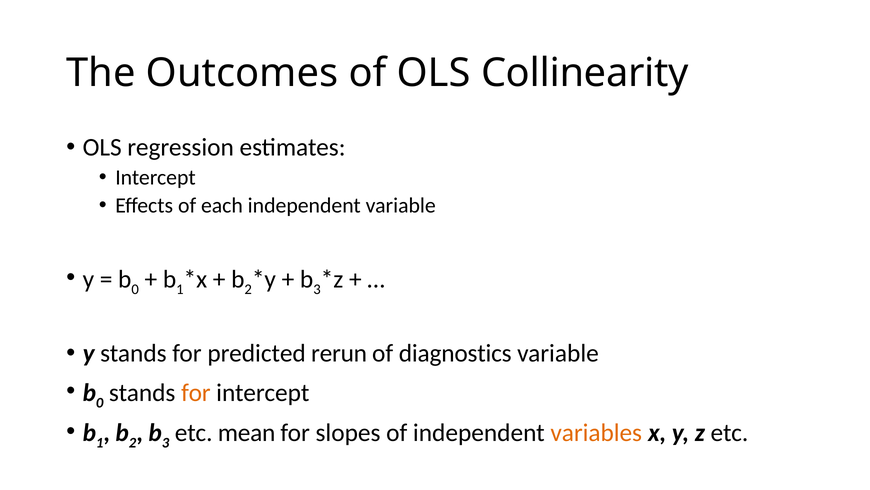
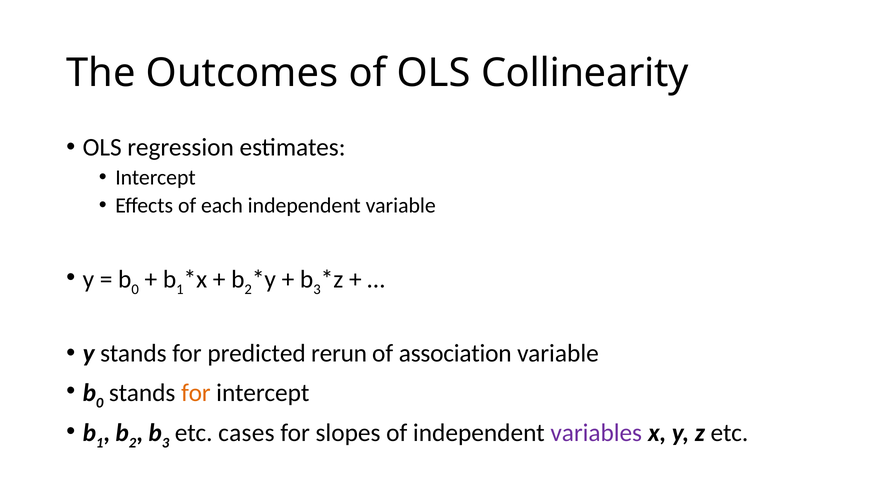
diagnostics: diagnostics -> association (455, 353)
mean: mean -> cases (246, 433)
variables colour: orange -> purple (596, 433)
